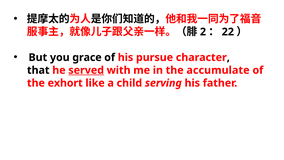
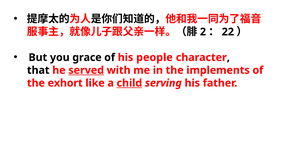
pursue: pursue -> people (154, 57)
accumulate: accumulate -> implements (218, 70)
child underline: none -> present (129, 83)
